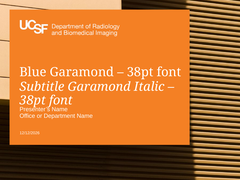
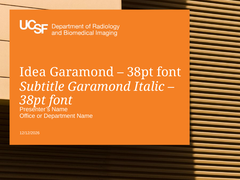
Blue: Blue -> Idea (33, 72)
